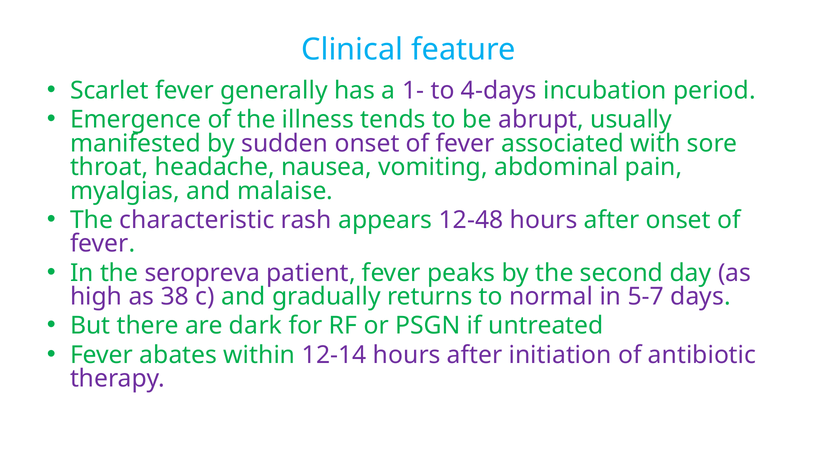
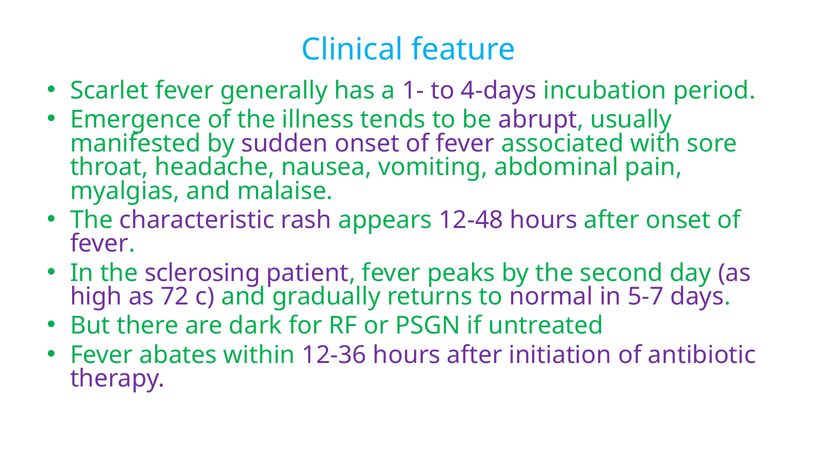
seropreva: seropreva -> sclerosing (202, 273)
38: 38 -> 72 (175, 297)
12-14: 12-14 -> 12-36 (334, 355)
